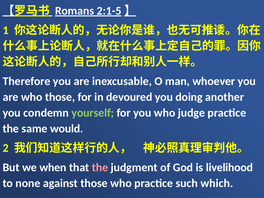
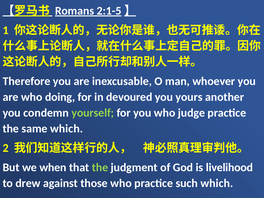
who those: those -> doing (60, 97)
doing: doing -> yours (189, 97)
same would: would -> which (67, 129)
the colour: pink -> light green (100, 167)
none: none -> drew (28, 183)
